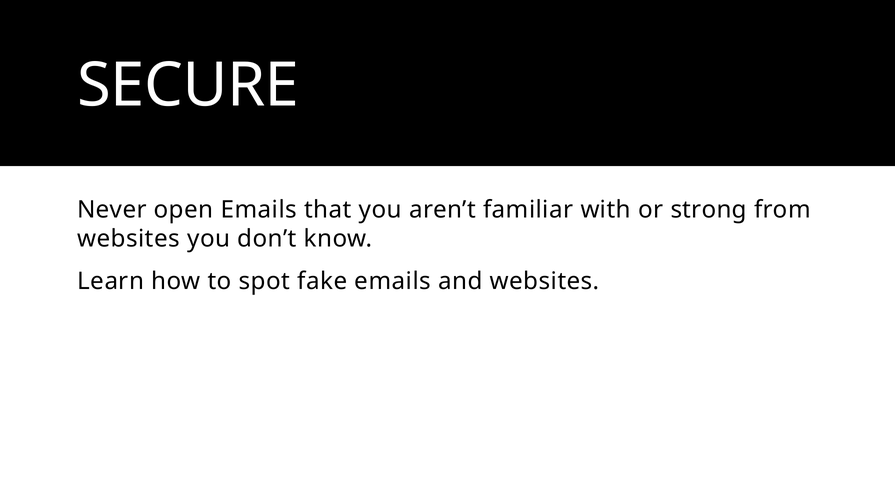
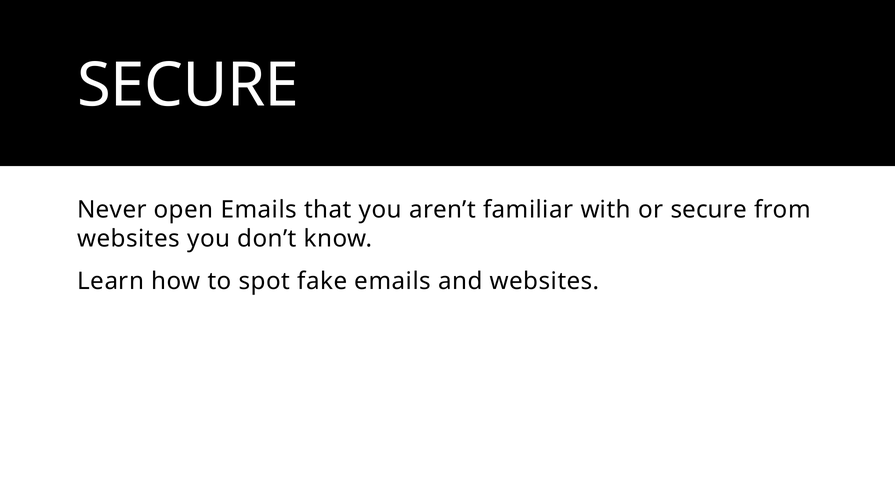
or strong: strong -> secure (709, 210)
